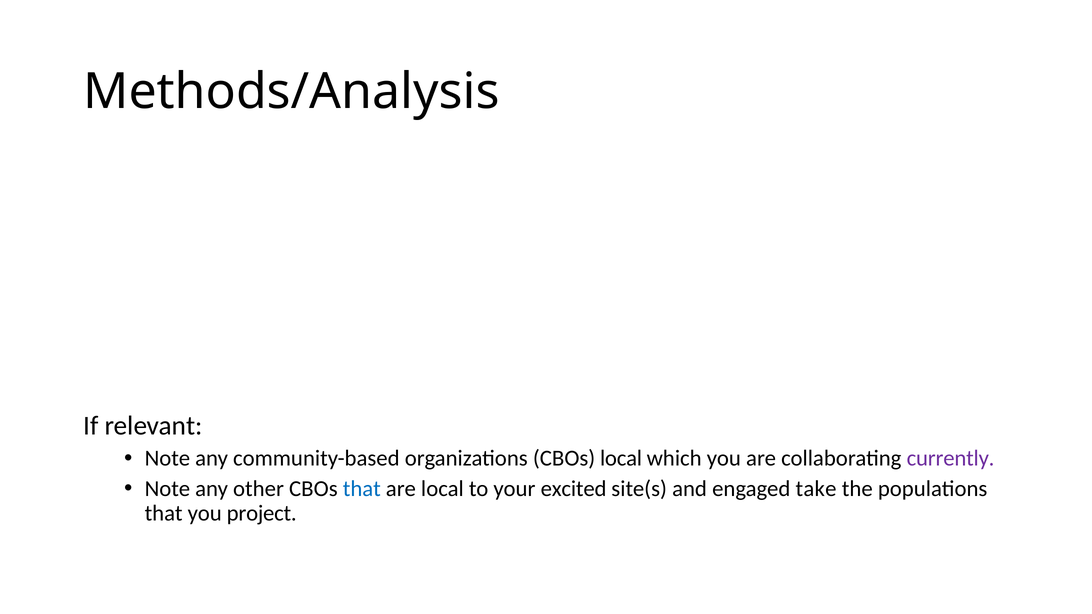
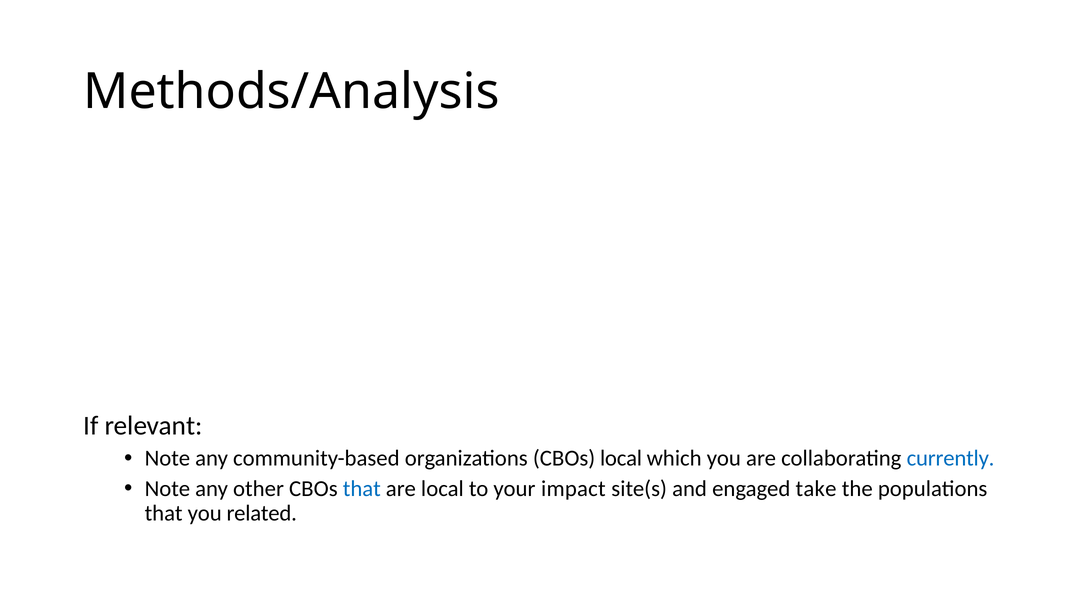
currently colour: purple -> blue (951, 459)
excited: excited -> impact (573, 489)
project: project -> related (262, 513)
